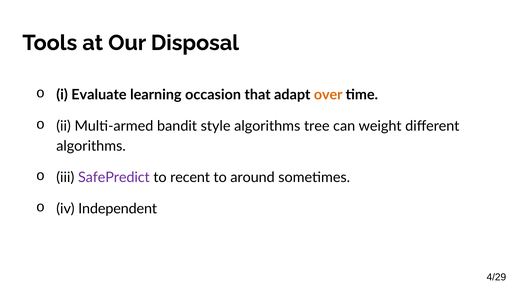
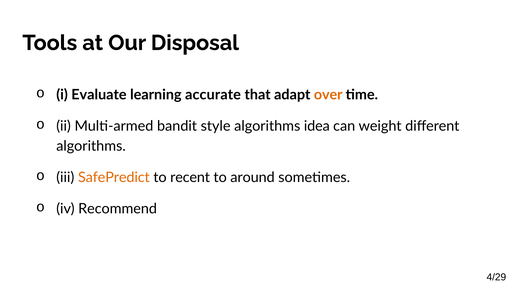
occasion: occasion -> accurate (213, 95)
tree: tree -> idea (317, 126)
SafePredict colour: purple -> orange (114, 178)
Independent: Independent -> Recommend (118, 209)
